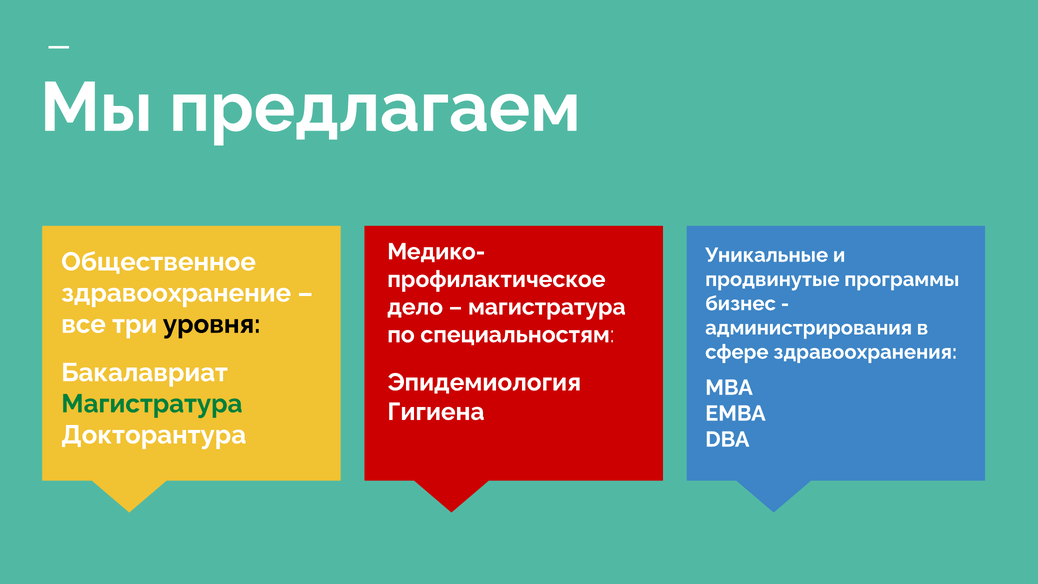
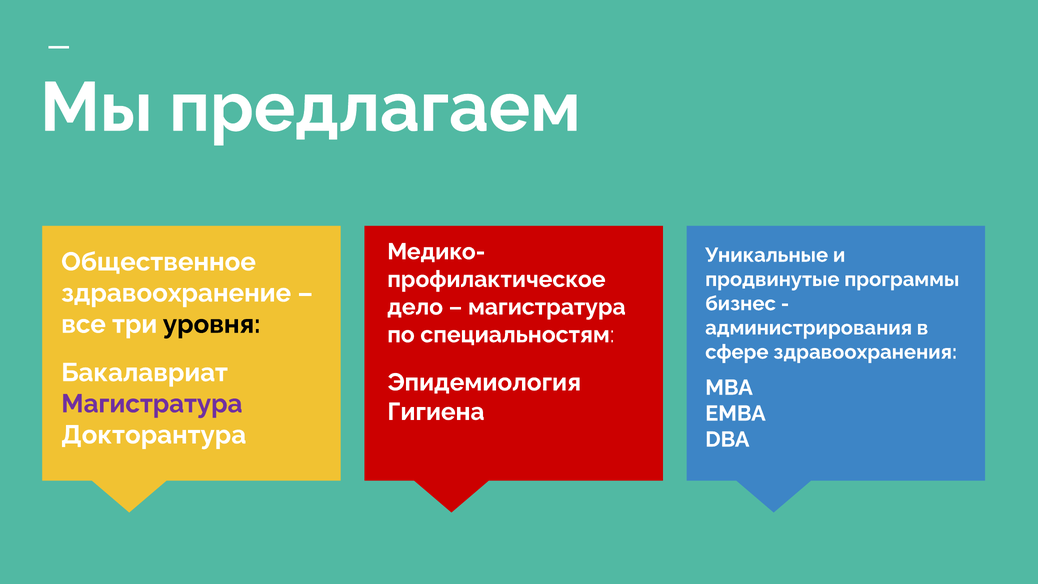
Магистратура colour: green -> purple (152, 404)
